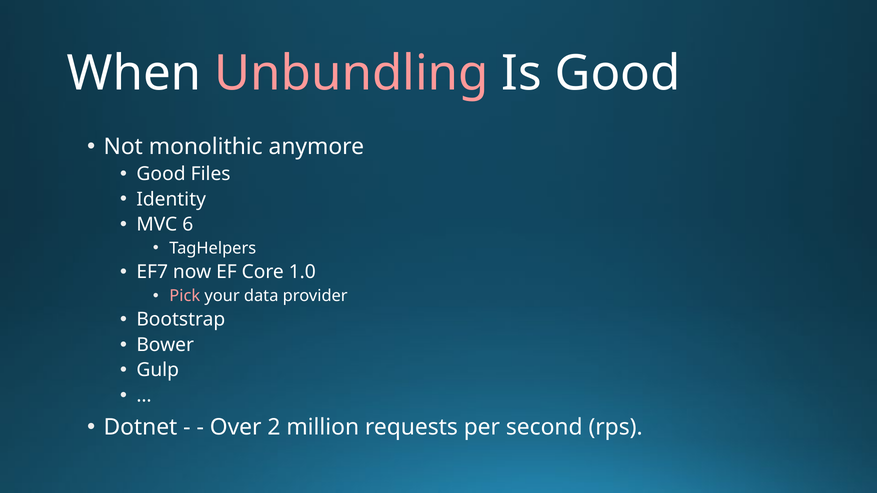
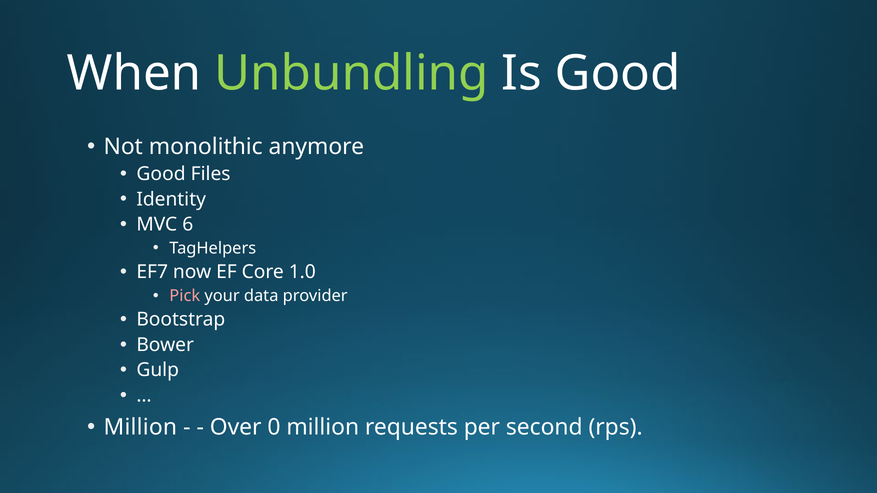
Unbundling colour: pink -> light green (351, 74)
Dotnet: Dotnet -> Million (140, 427)
2: 2 -> 0 (274, 427)
